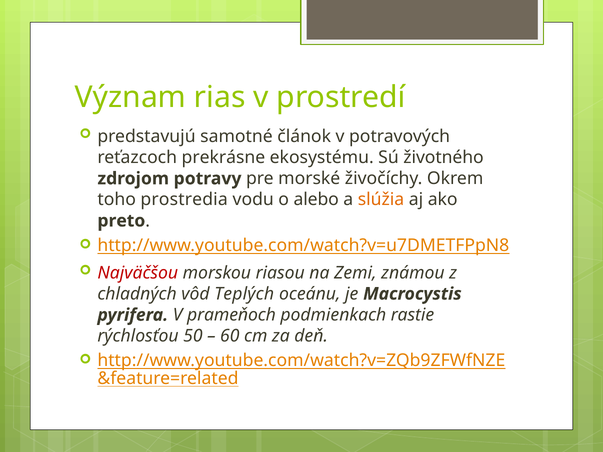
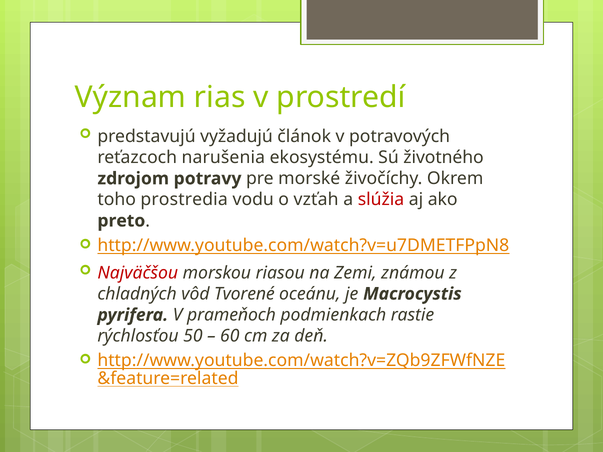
samotné: samotné -> vyžadujú (237, 136)
prekrásne: prekrásne -> narušenia (223, 158)
alebo: alebo -> vzťah (316, 200)
slúžia colour: orange -> red (381, 200)
Teplých: Teplých -> Tvorené (244, 294)
